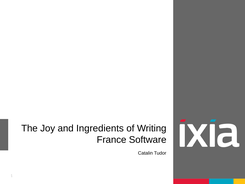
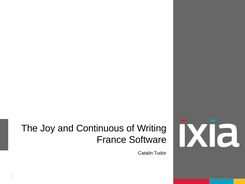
Ingredients: Ingredients -> Continuous (100, 128)
